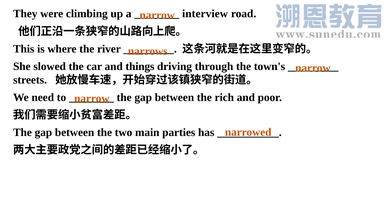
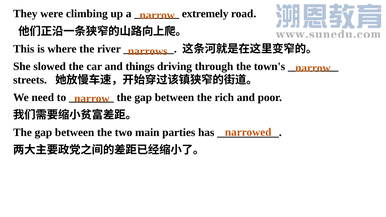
interview: interview -> extremely (205, 14)
